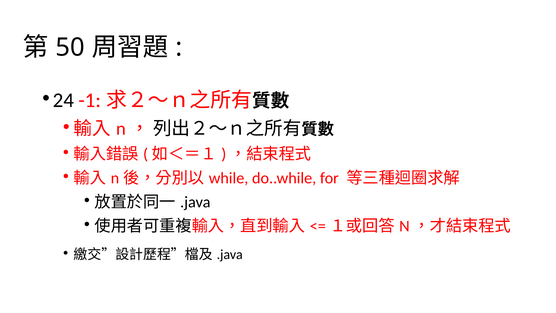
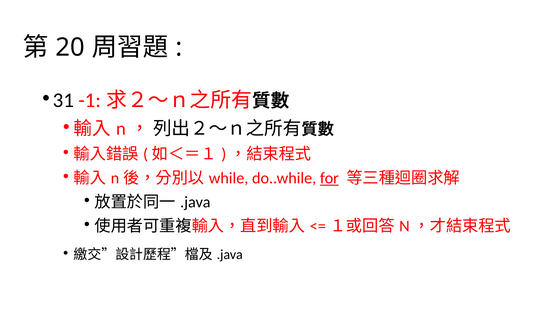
50: 50 -> 20 (70, 47)
24: 24 -> 31 (63, 100)
for underline: none -> present (329, 178)
